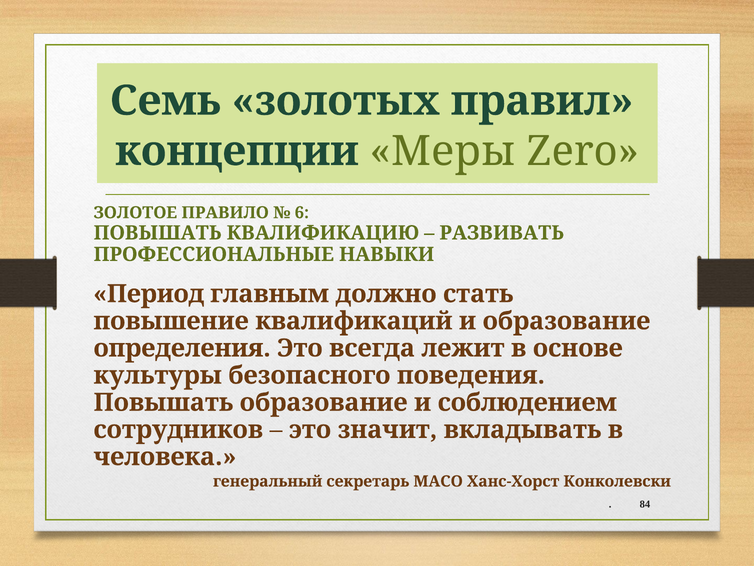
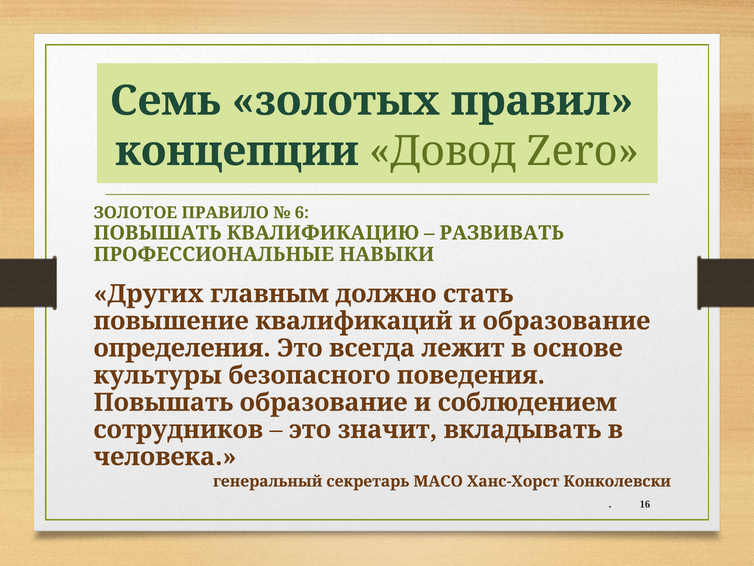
Меры: Меры -> Довод (443, 151)
Период: Период -> Других (149, 294)
84: 84 -> 16 (645, 504)
